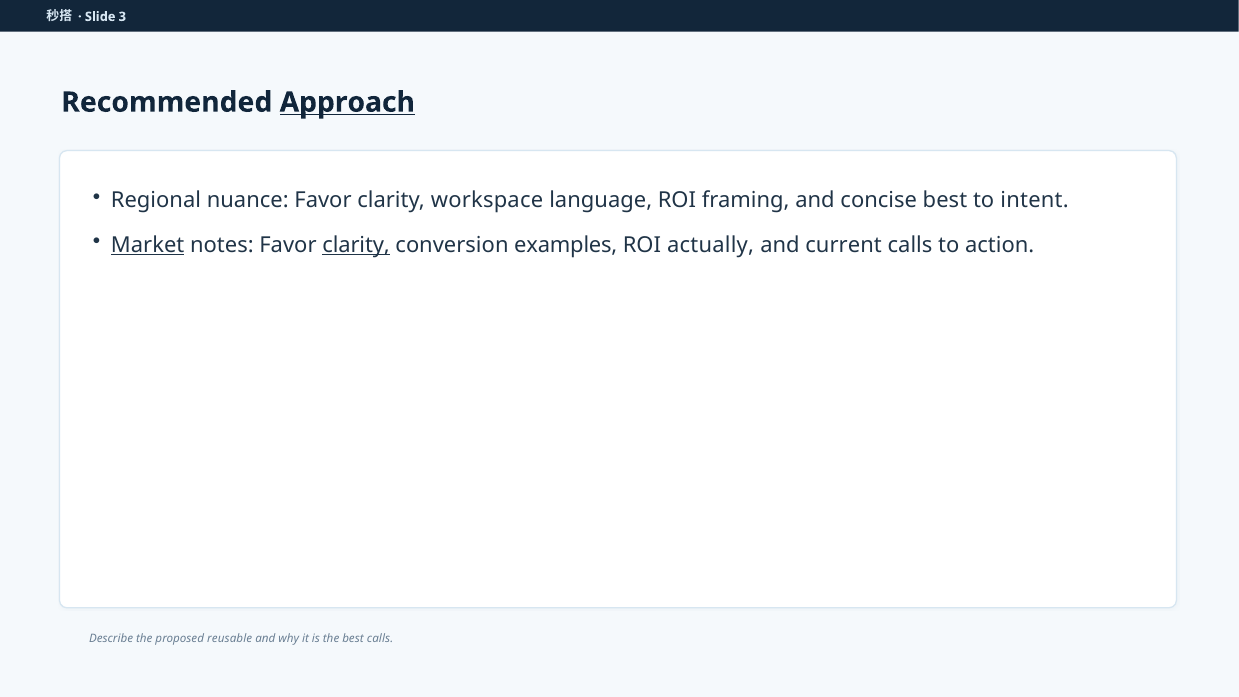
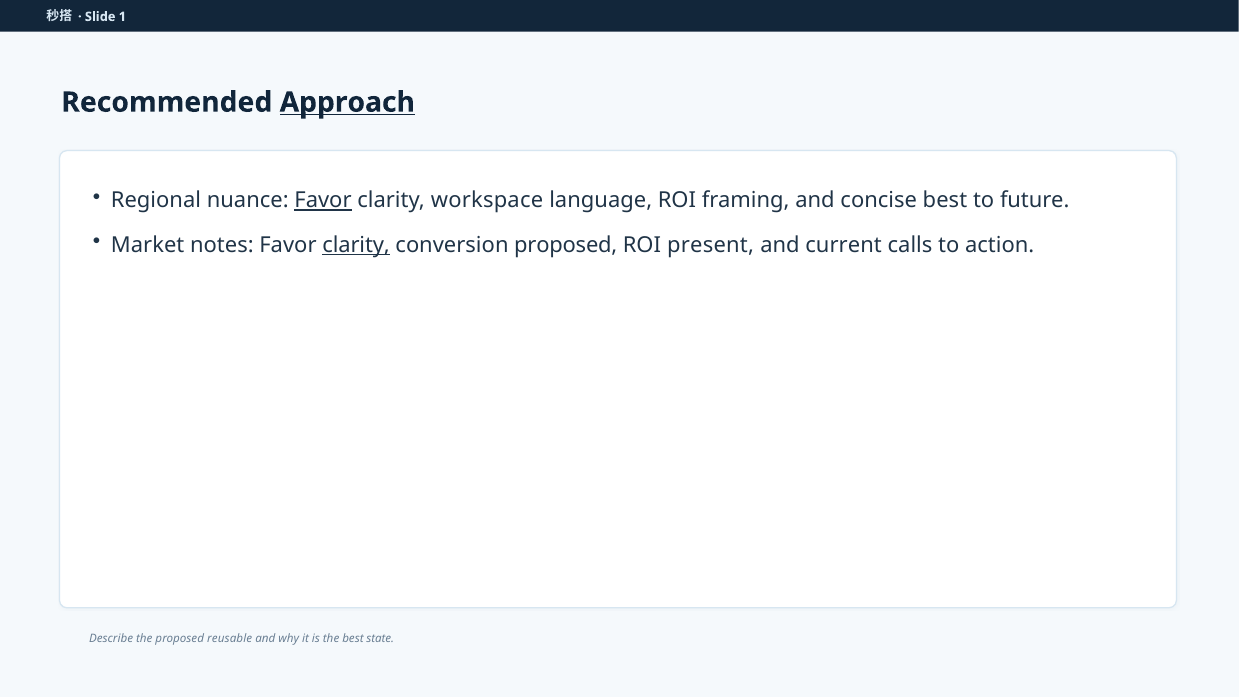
3: 3 -> 1 (122, 17)
Favor underline: none -> present (323, 201)
intent: intent -> future (1035, 201)
Market underline: present -> none (148, 245)
conversion examples: examples -> proposed (566, 245)
actually: actually -> present (711, 245)
best calls: calls -> state (380, 638)
